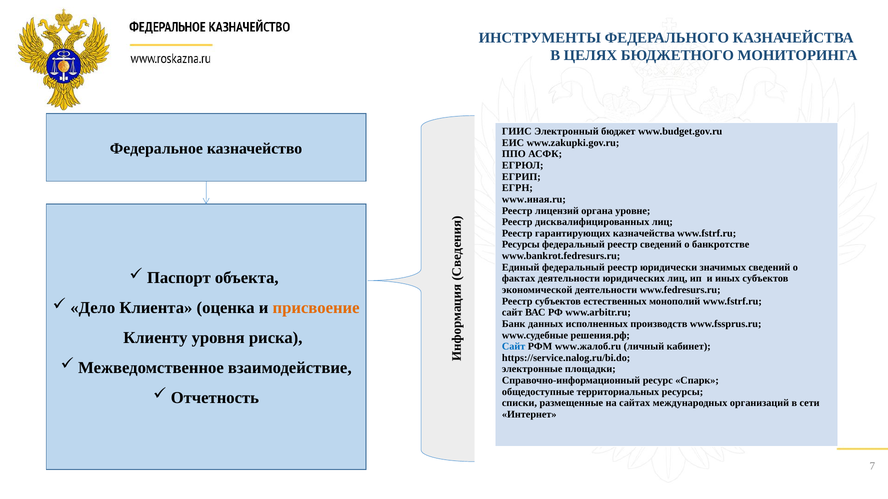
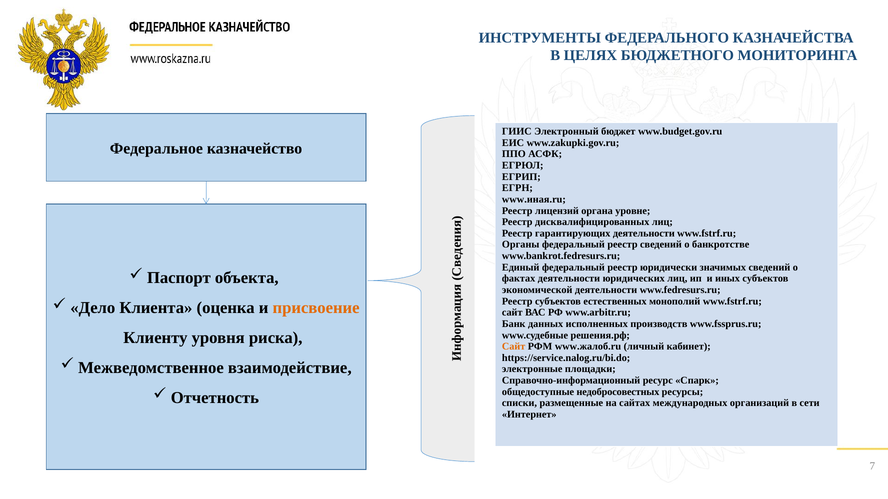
гарантирующих казначейства: казначейства -> деятельности (644, 234)
Ресурсы: Ресурсы -> Органы (521, 245)
Сайт colour: blue -> orange (514, 347)
территориальных: территориальных -> недобросовестных (618, 392)
